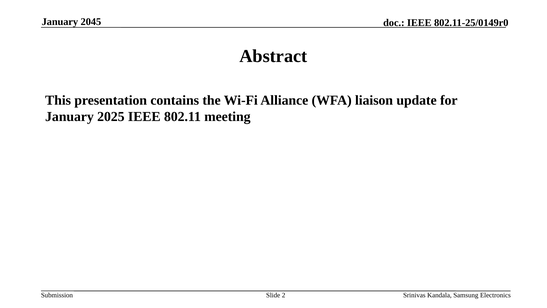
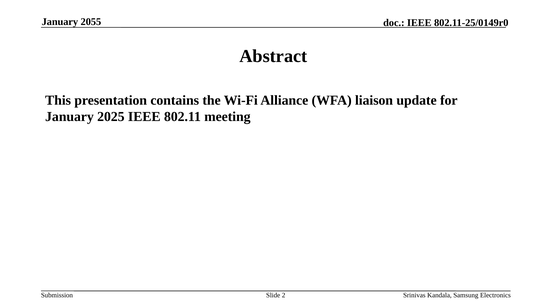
2045: 2045 -> 2055 (91, 22)
